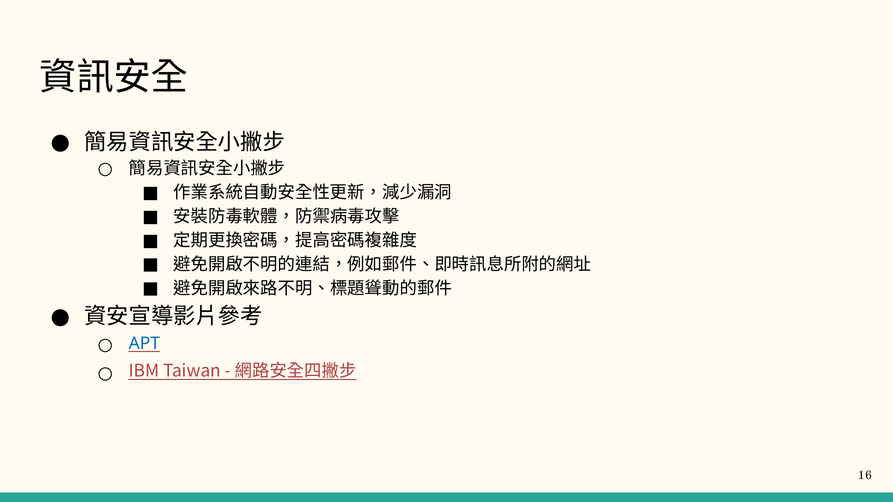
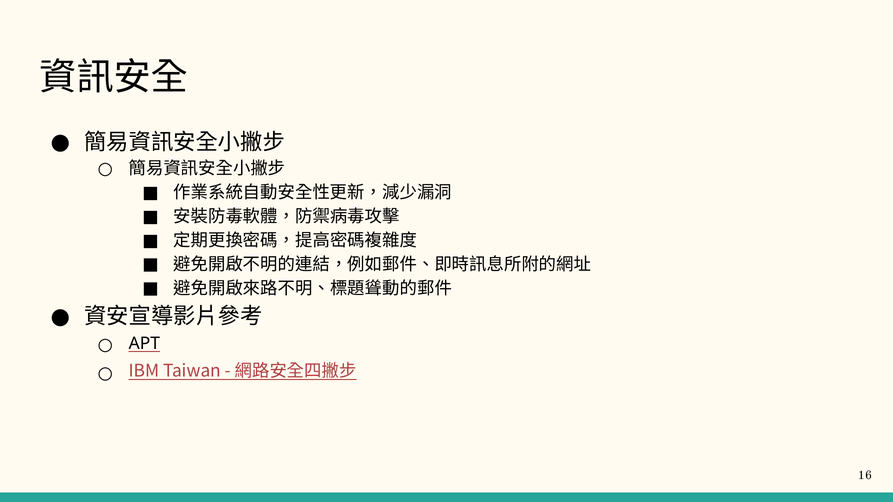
APT colour: blue -> black (144, 344)
